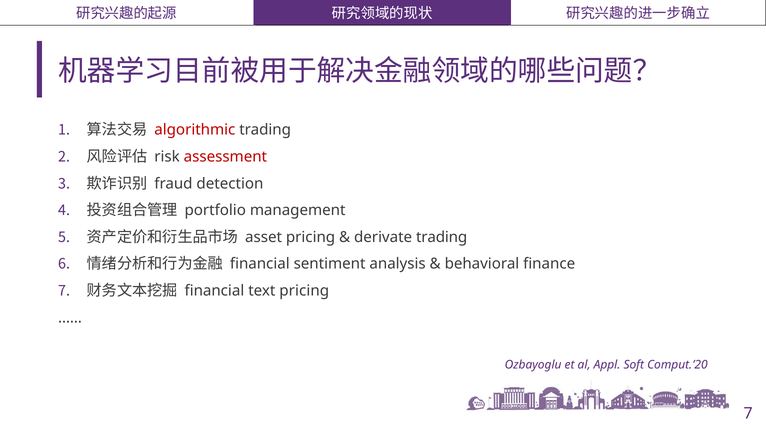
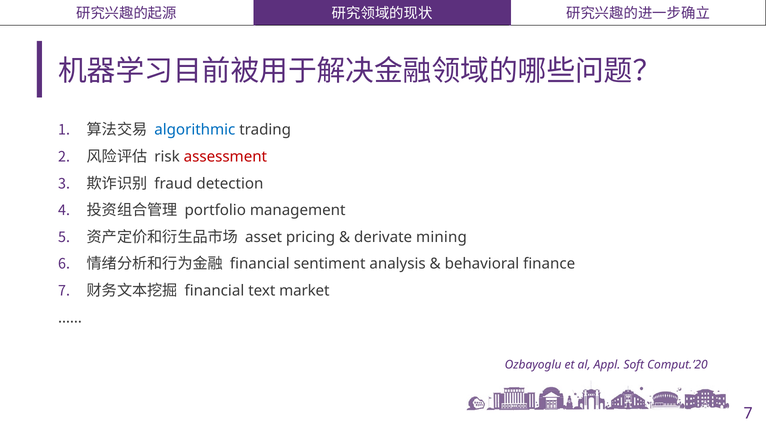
algorithmic colour: red -> blue (195, 130)
derivate trading: trading -> mining (441, 237)
text pricing: pricing -> market (304, 291)
